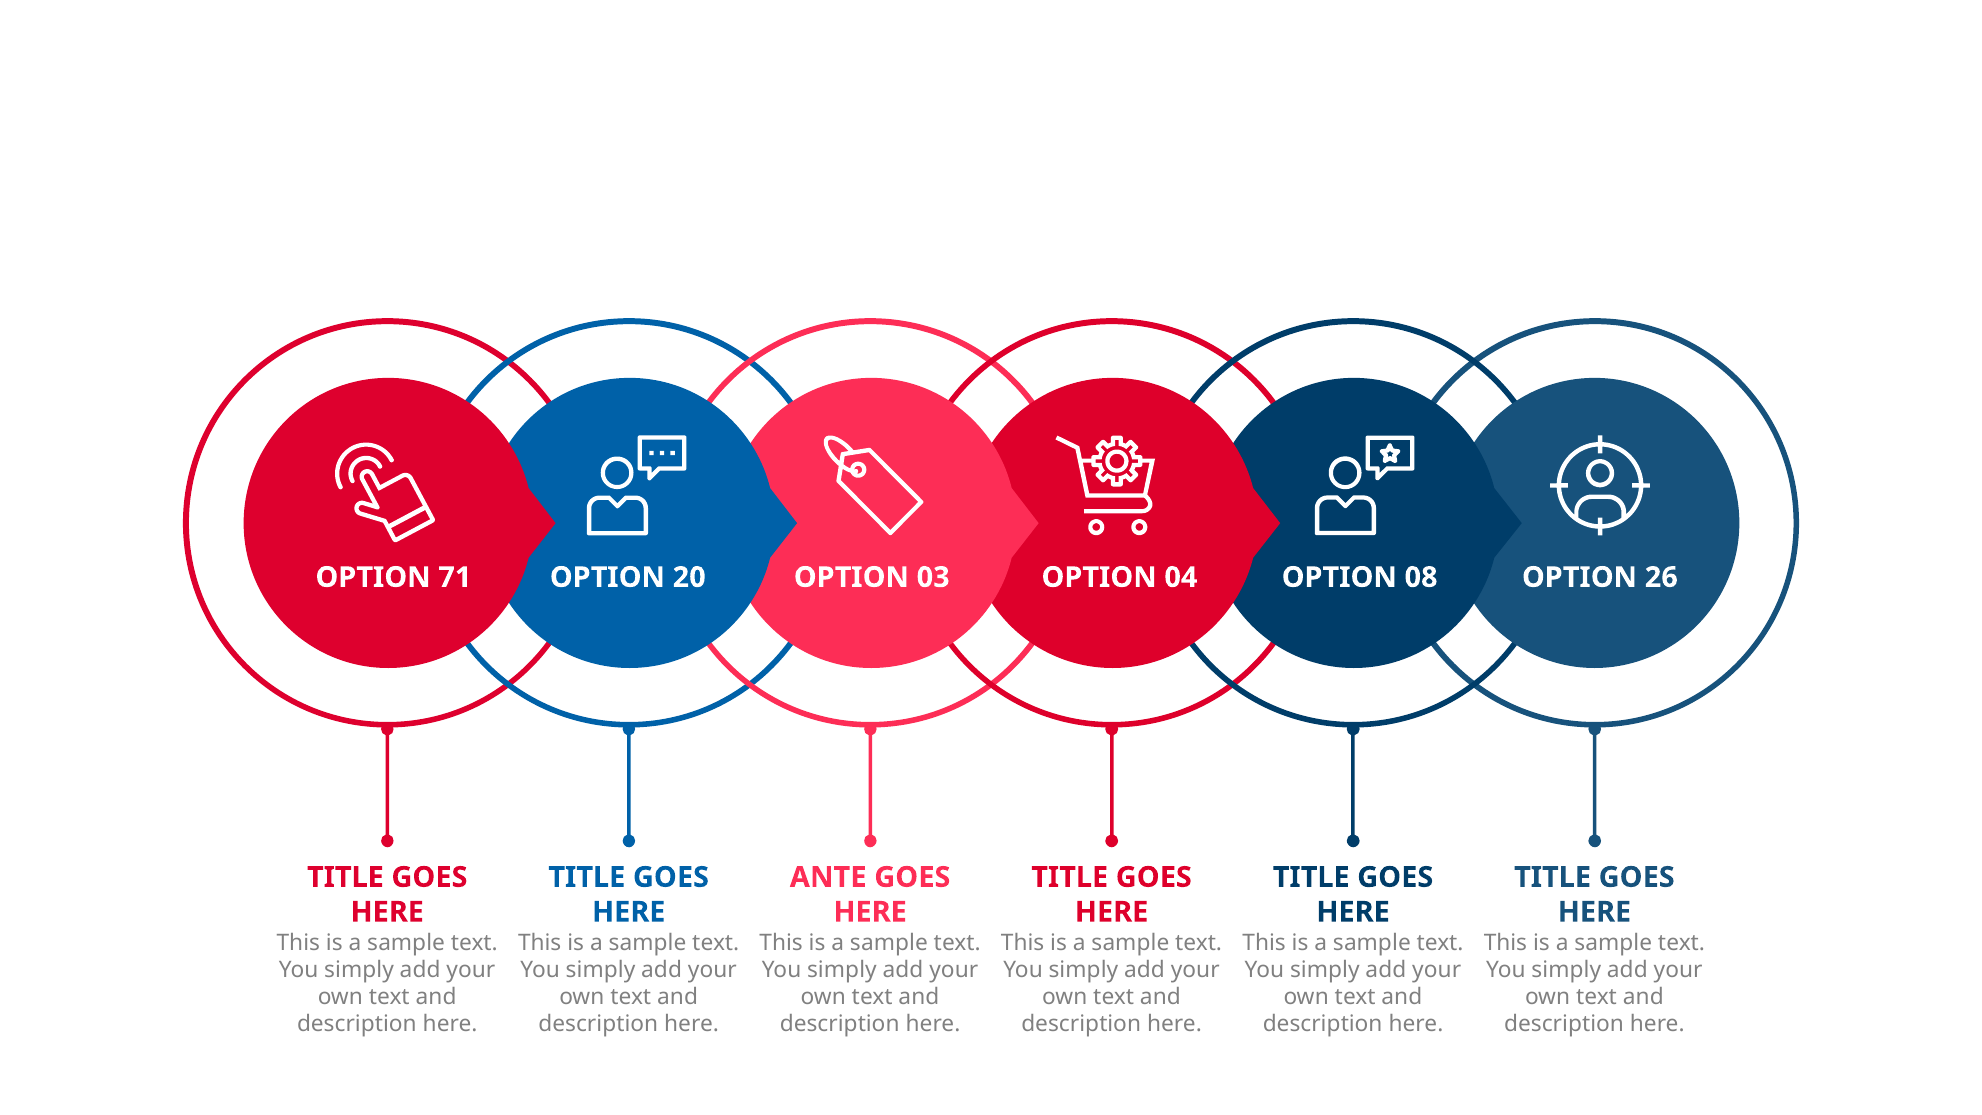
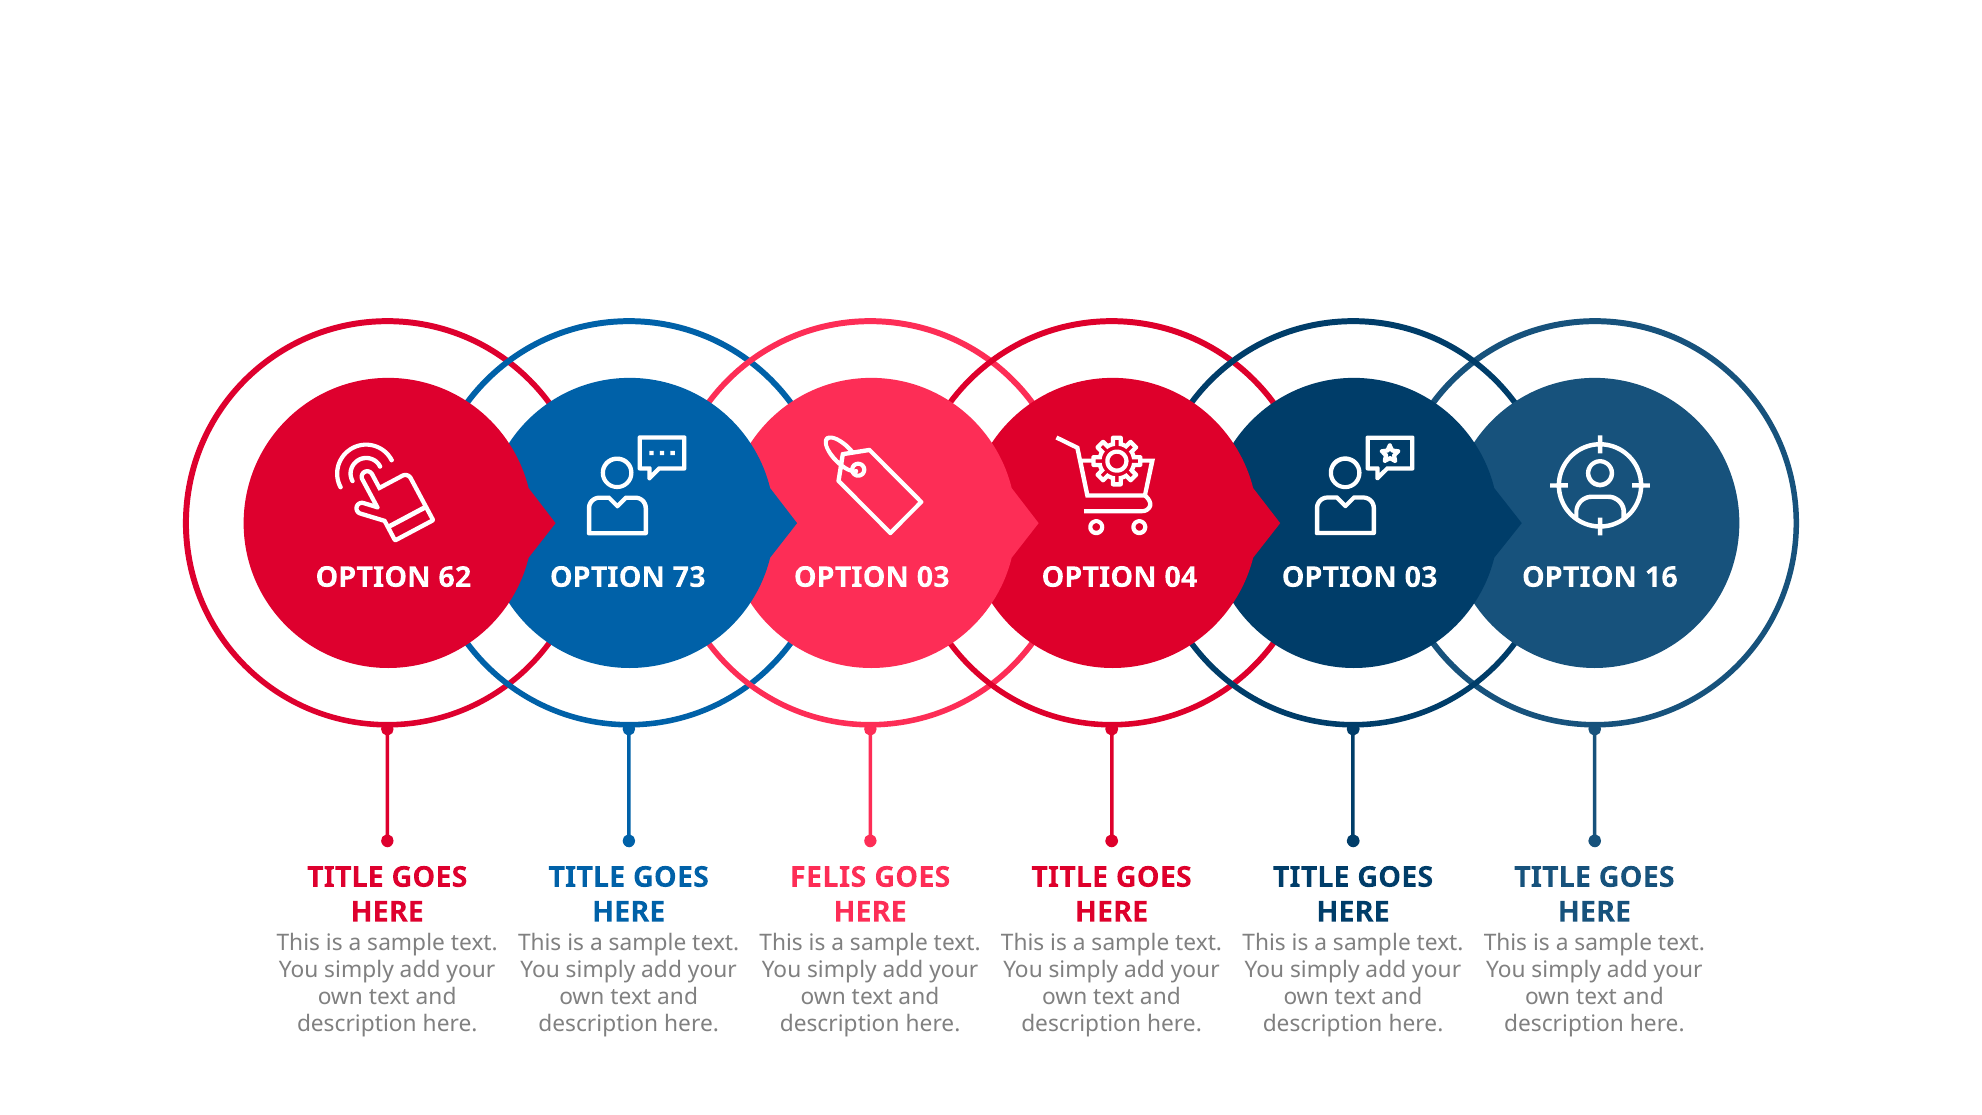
71: 71 -> 62 (455, 577)
20: 20 -> 73 (689, 577)
03 OPTION 08: 08 -> 03 (1421, 577)
26: 26 -> 16 (1661, 577)
ANTE: ANTE -> FELIS (828, 877)
